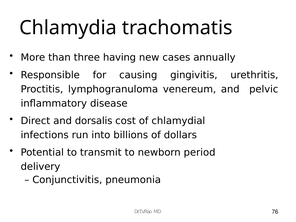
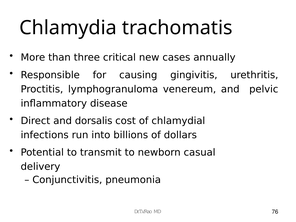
having: having -> critical (119, 57)
period: period -> casual (200, 152)
